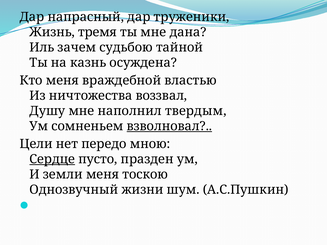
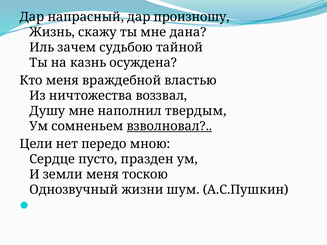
труженики: труженики -> произношу (192, 17)
тремя: тремя -> скажу (97, 32)
Сердце underline: present -> none (52, 159)
